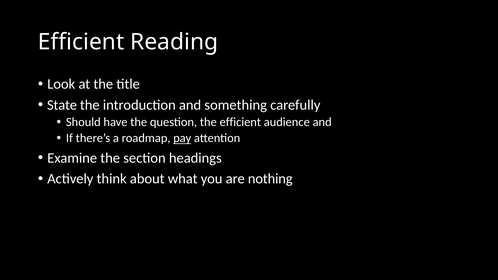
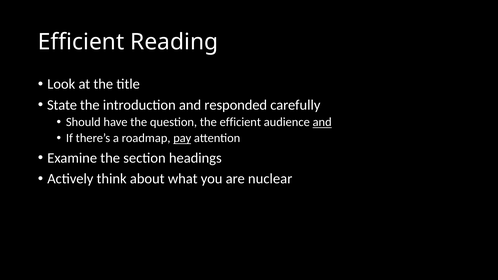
something: something -> responded (236, 105)
and underline: none -> present (322, 122)
nothing: nothing -> nuclear (270, 179)
